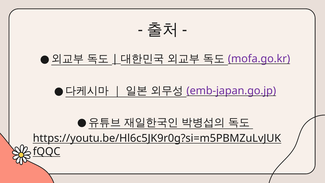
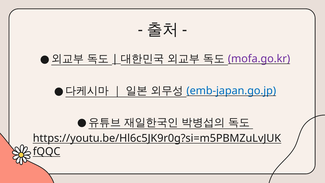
emb-japan.go.jp colour: purple -> blue (231, 91)
